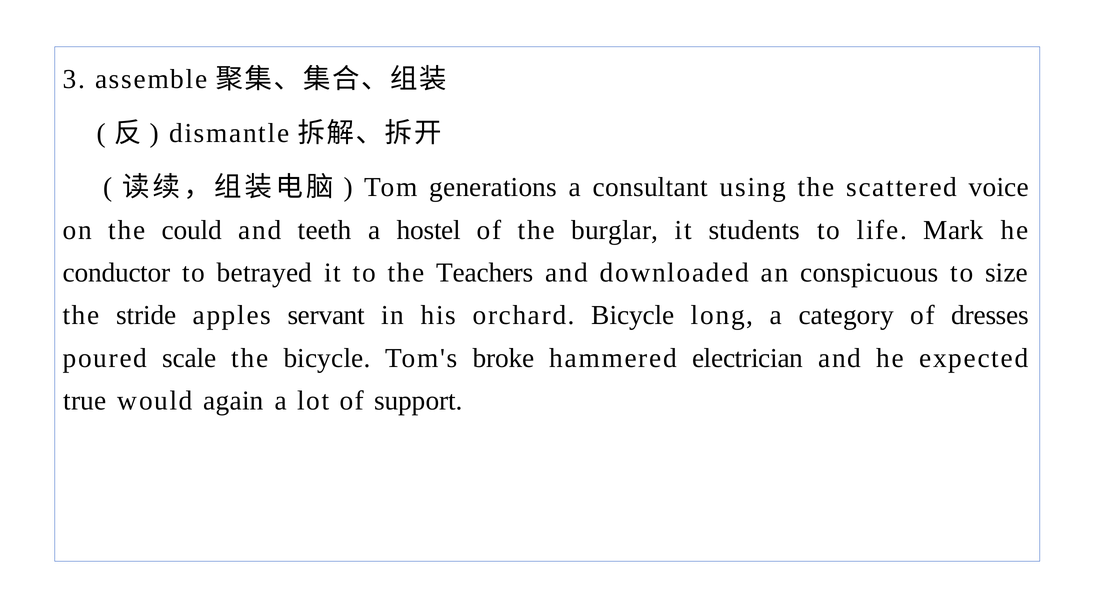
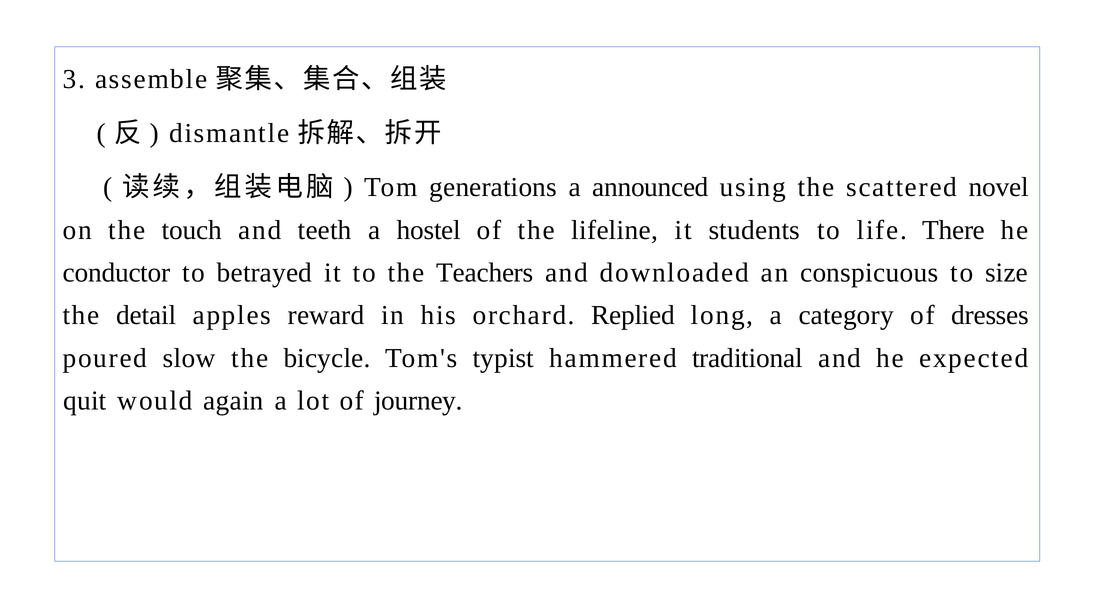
consultant: consultant -> announced (650, 187)
voice: voice -> novel (999, 187)
could: could -> touch (192, 230)
burglar: burglar -> lifeline (615, 230)
Mark: Mark -> There (954, 230)
stride: stride -> detail (146, 315)
servant: servant -> reward (326, 315)
orchard Bicycle: Bicycle -> Replied (633, 315)
scale: scale -> slow (189, 358)
broke: broke -> typist (503, 358)
electrician: electrician -> traditional (748, 358)
true: true -> quit (85, 401)
support: support -> journey (418, 401)
